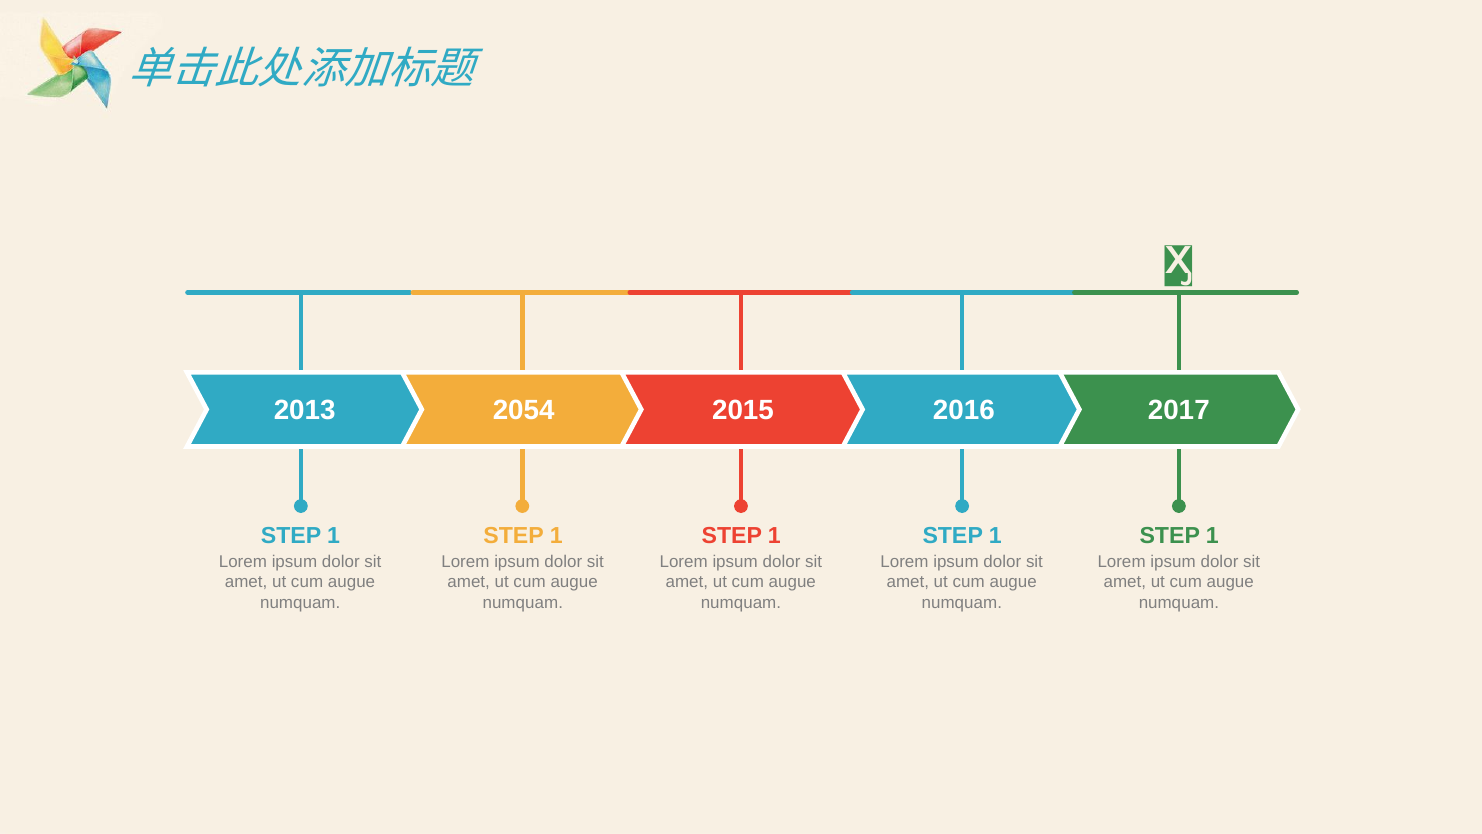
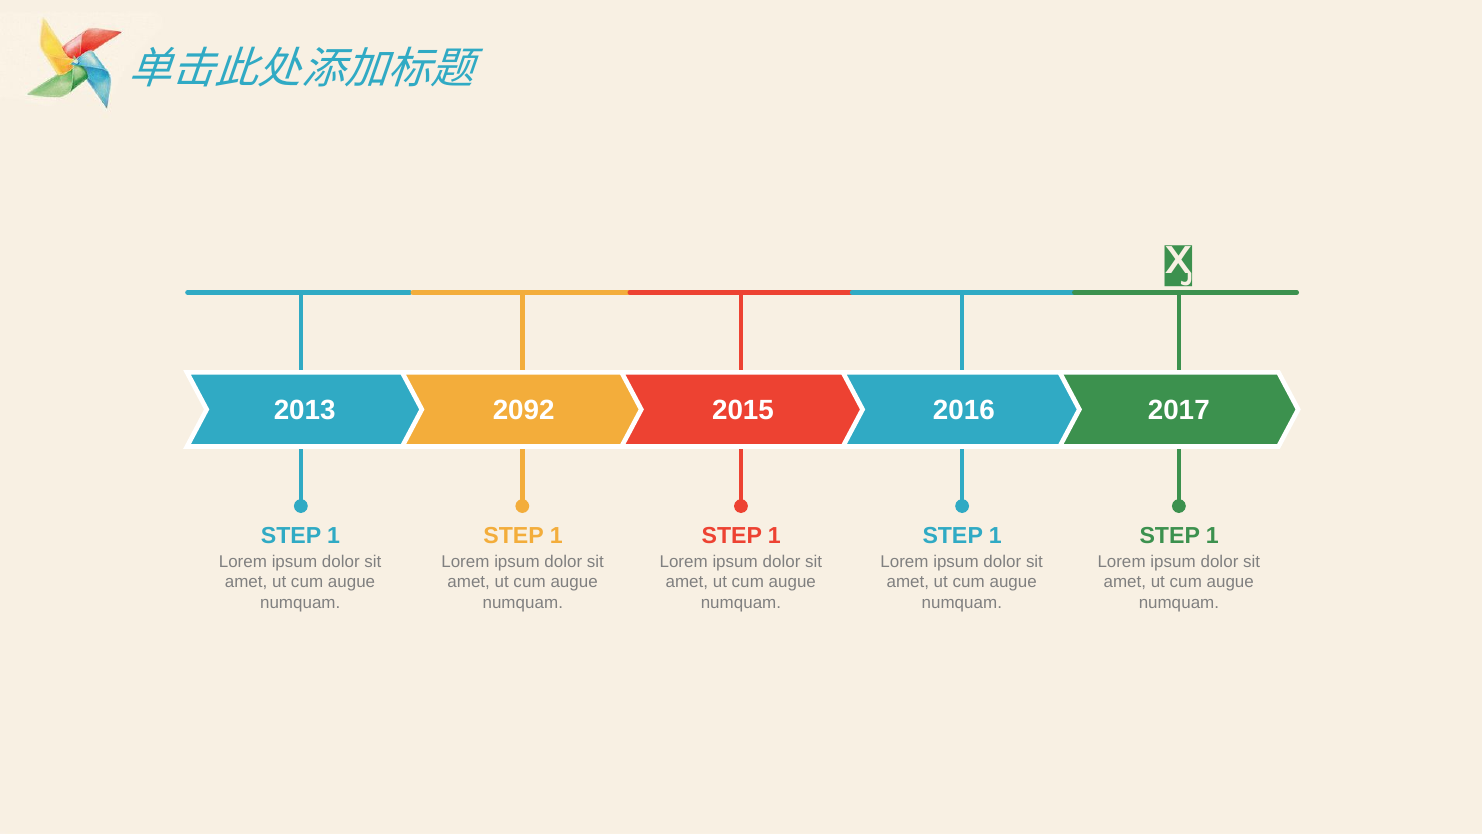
2054: 2054 -> 2092 (524, 410)
